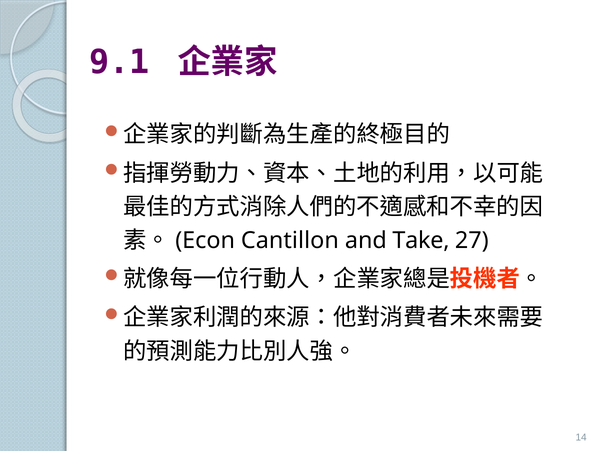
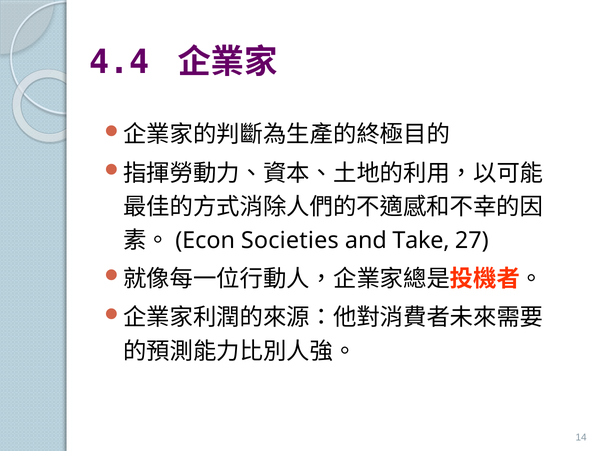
9.1: 9.1 -> 4.4 (119, 62)
Cantillon: Cantillon -> Societies (290, 240)
